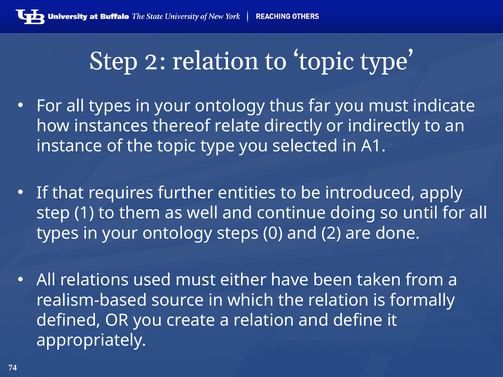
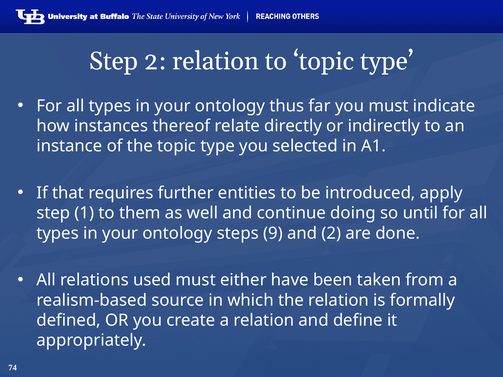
0: 0 -> 9 (273, 233)
